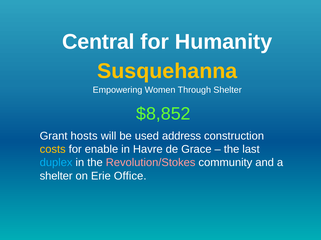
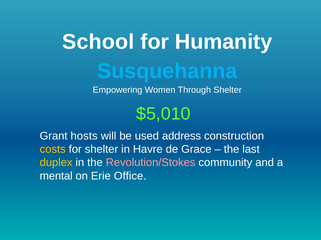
Central: Central -> School (98, 42)
Susquehanna colour: yellow -> light blue (167, 71)
$8,852: $8,852 -> $5,010 (163, 114)
for enable: enable -> shelter (101, 150)
duplex colour: light blue -> yellow (56, 163)
shelter: shelter -> mental (56, 176)
